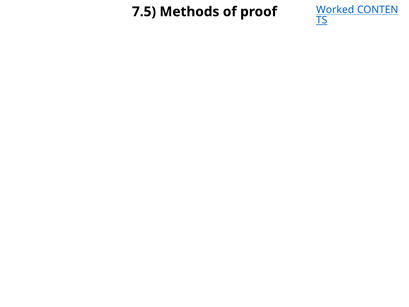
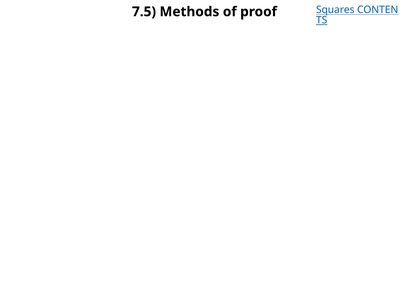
Worked: Worked -> Squares (335, 10)
